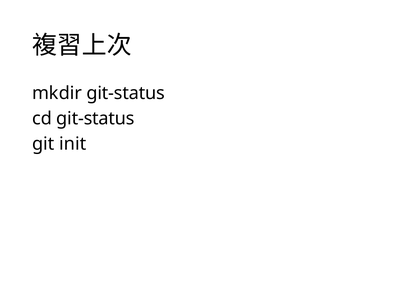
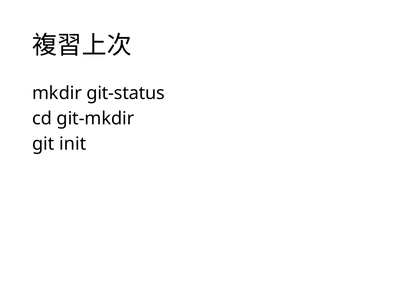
cd git-status: git-status -> git-mkdir (95, 118)
